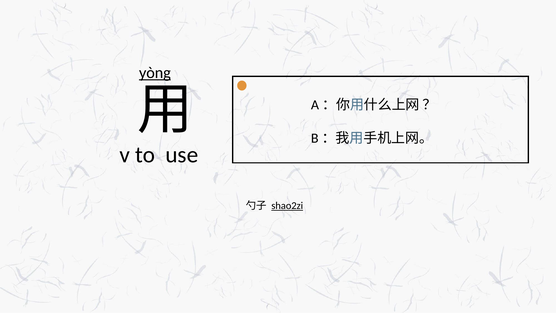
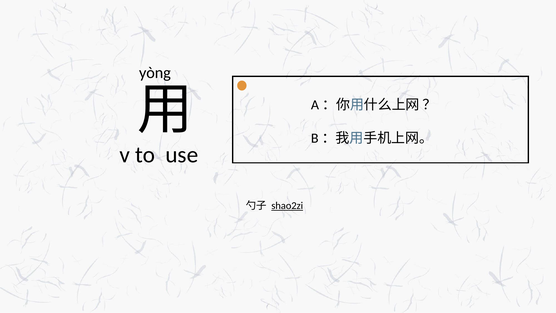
yòng underline: present -> none (155, 73)
